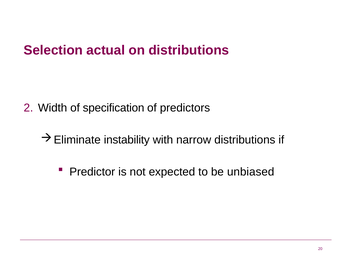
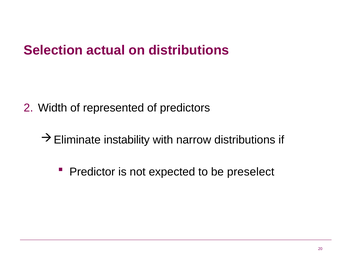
specification: specification -> represented (114, 108)
unbiased: unbiased -> preselect (251, 172)
